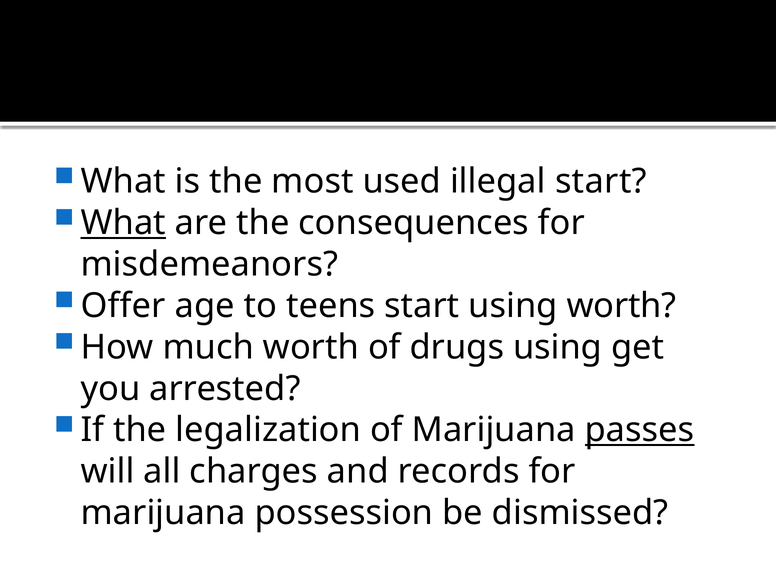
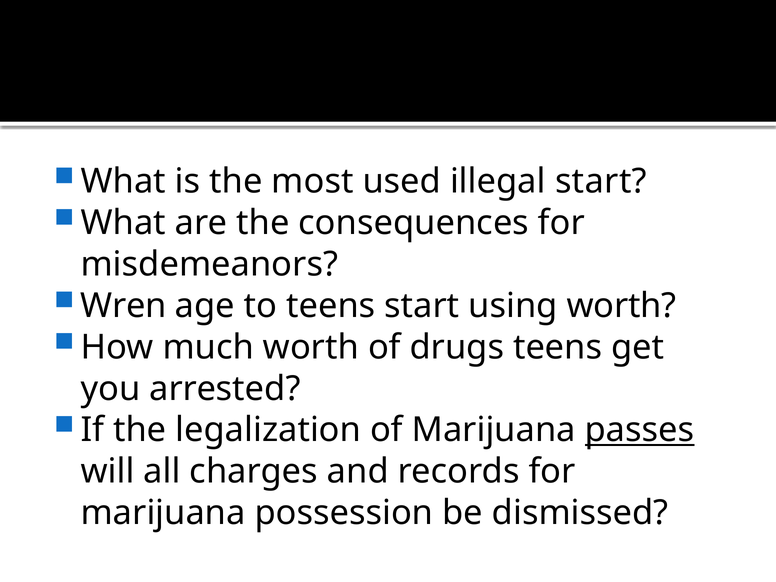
What underline: present -> none (123, 223)
Offer: Offer -> Wren (123, 306)
drugs using: using -> teens (558, 347)
